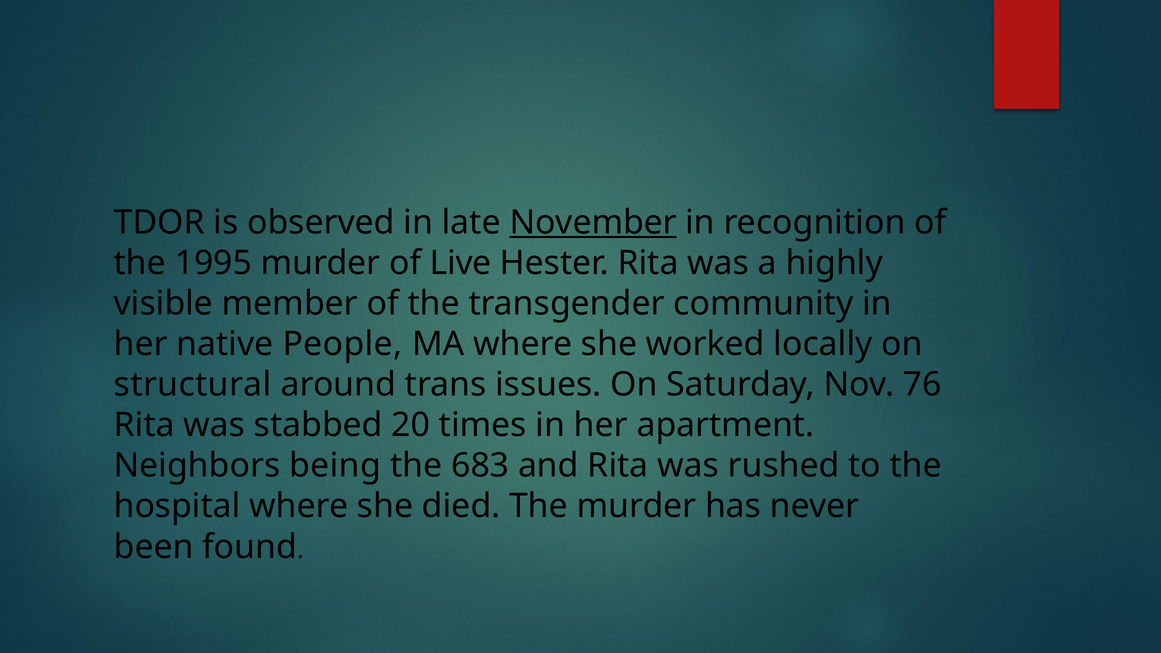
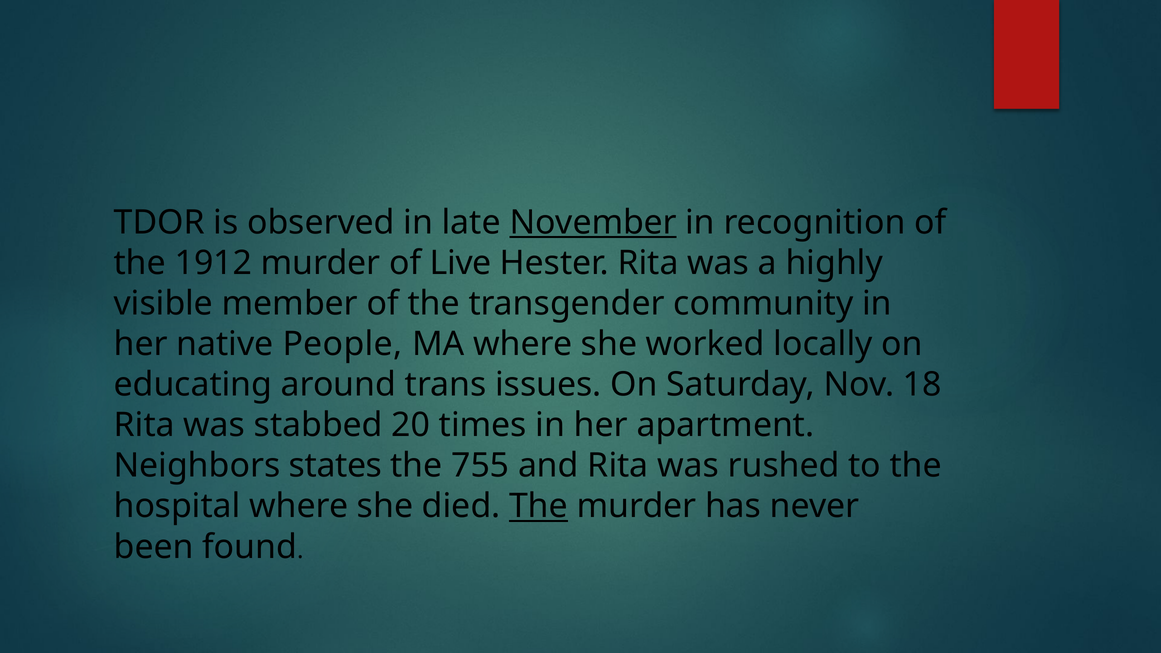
1995: 1995 -> 1912 (213, 263)
structural: structural -> educating (193, 385)
76: 76 -> 18 (922, 385)
being: being -> states (335, 466)
683: 683 -> 755 (480, 466)
The underline: none -> present (539, 506)
